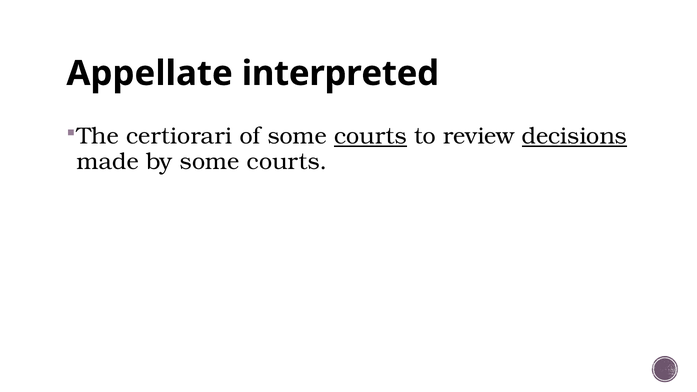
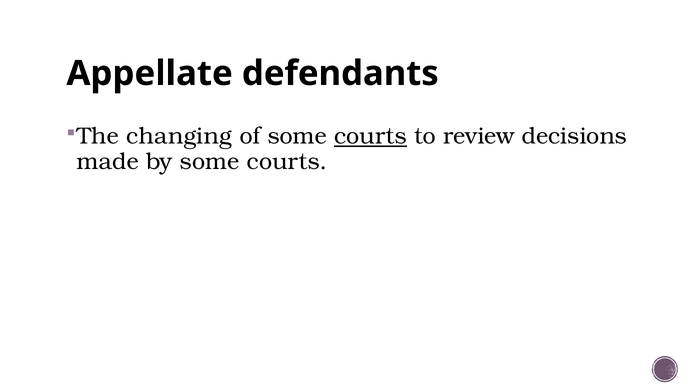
interpreted: interpreted -> defendants (340, 73)
certiorari: certiorari -> changing (179, 136)
decisions underline: present -> none (574, 136)
